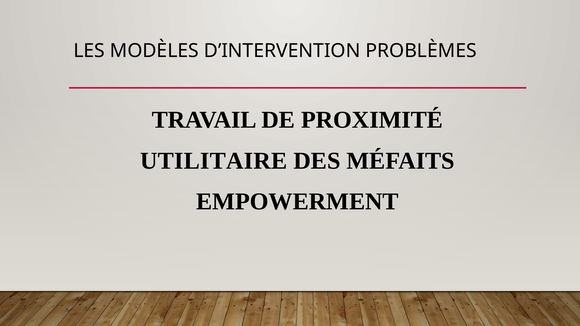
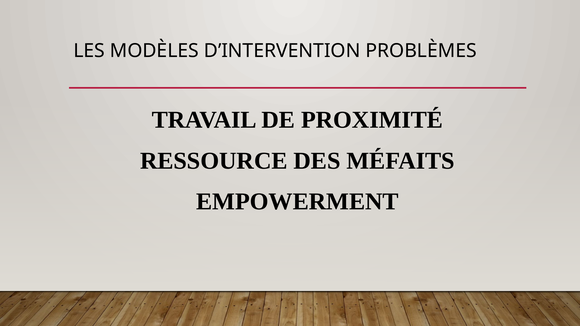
UTILITAIRE: UTILITAIRE -> RESSOURCE (214, 161)
